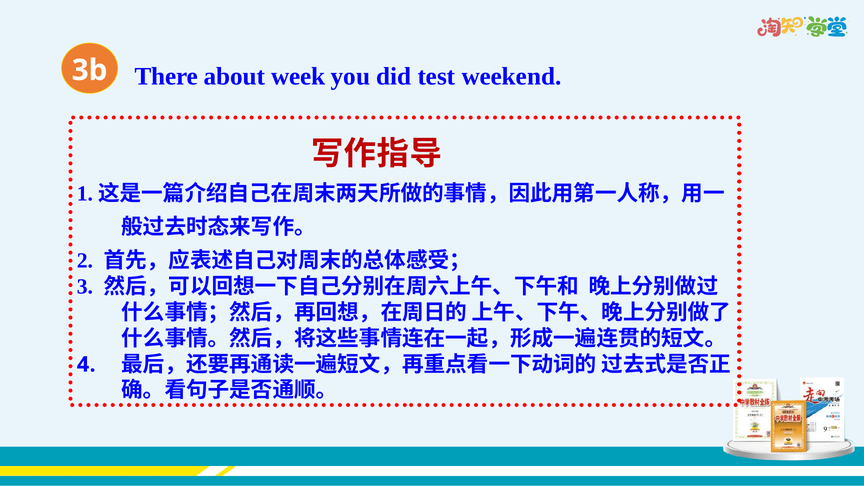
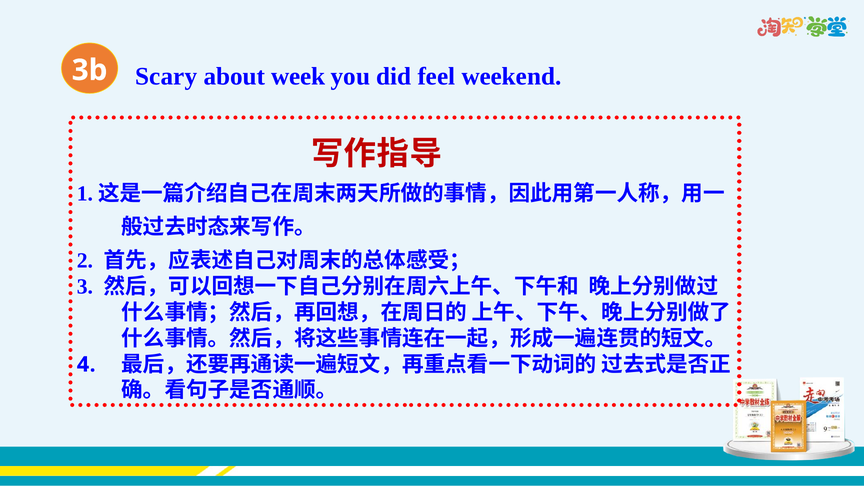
There: There -> Scary (166, 76)
test: test -> feel (436, 76)
